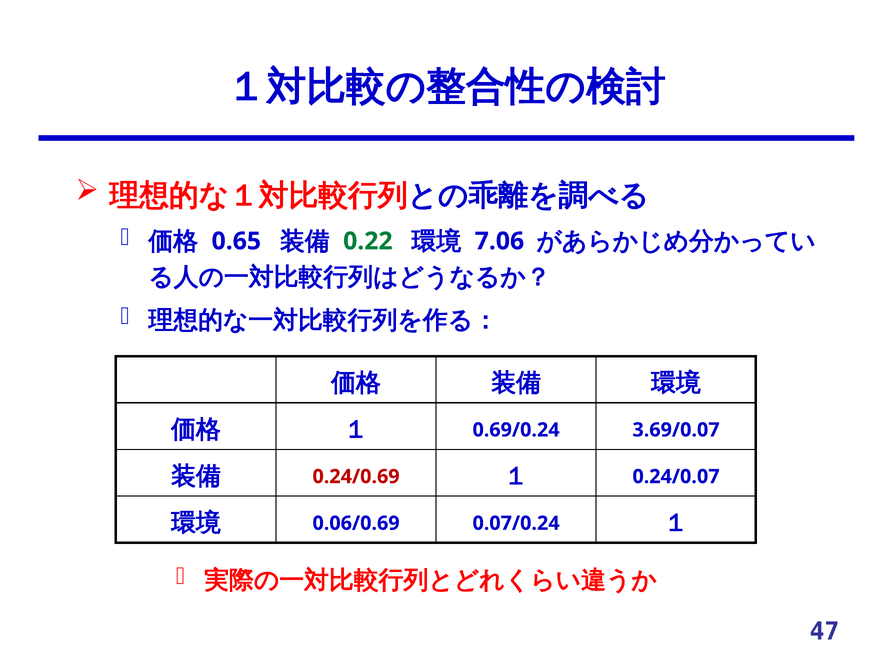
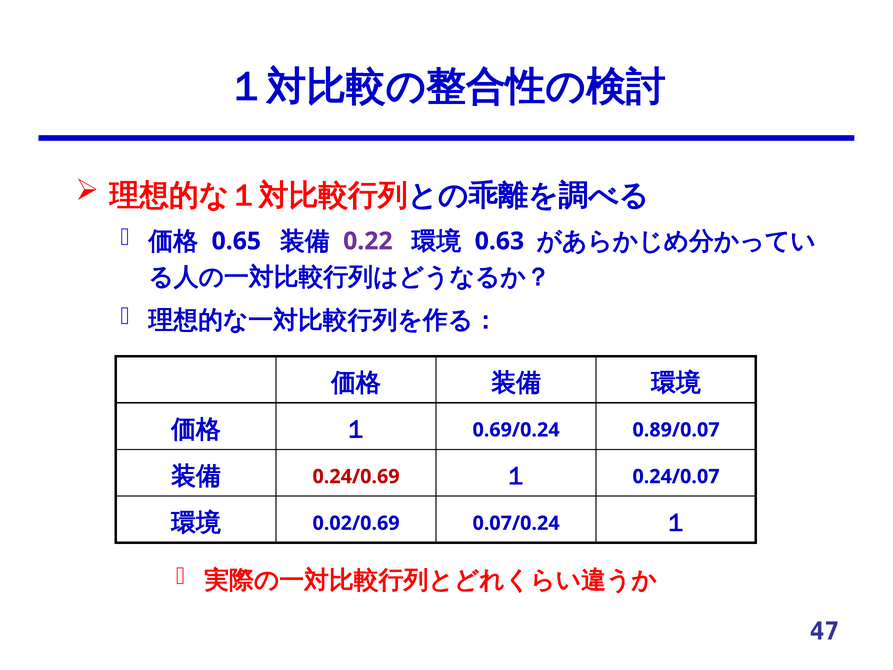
0.22 colour: green -> purple (368, 241)
7.06: 7.06 -> 0.63 (499, 241)
3.69/0.07: 3.69/0.07 -> 0.89/0.07 (676, 430)
0.06/0.69: 0.06/0.69 -> 0.02/0.69 (356, 523)
